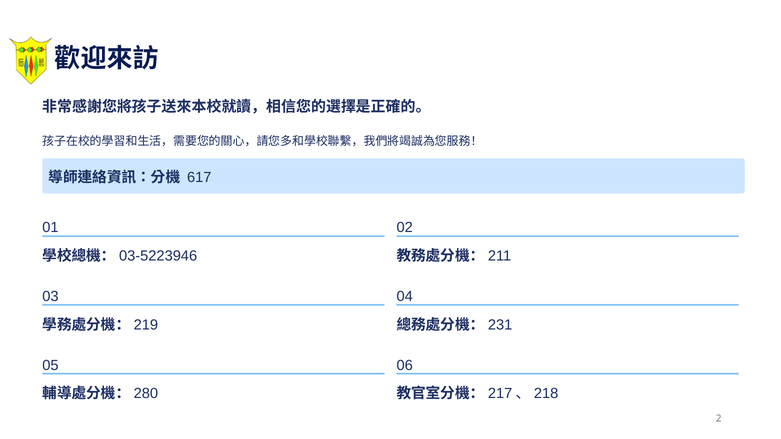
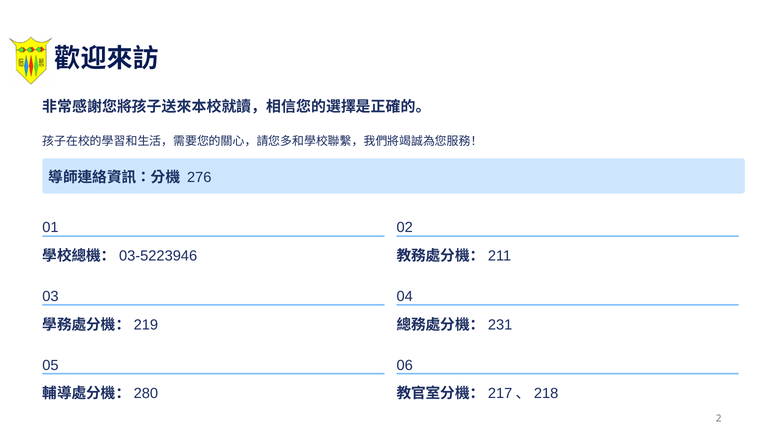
617: 617 -> 276 (199, 178)
